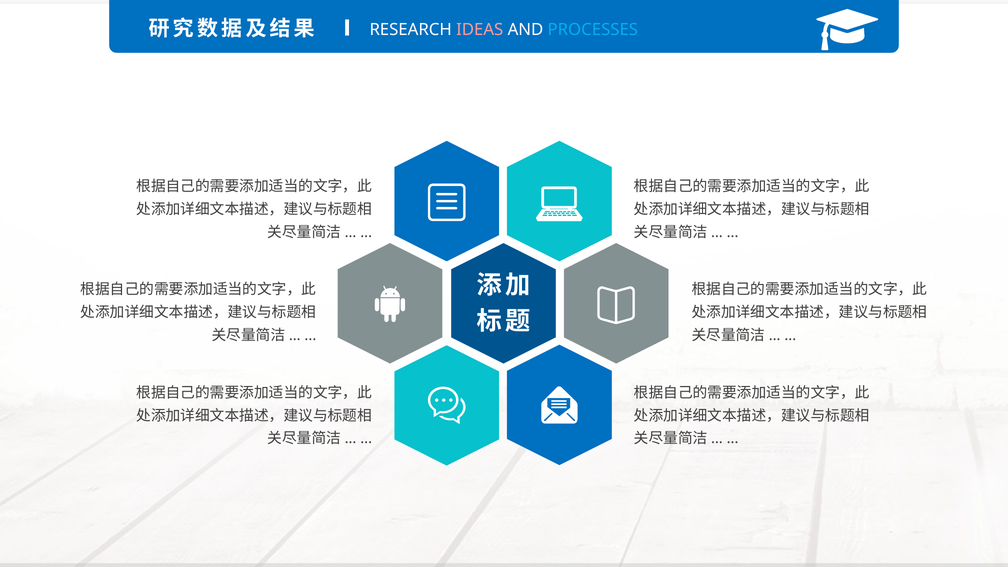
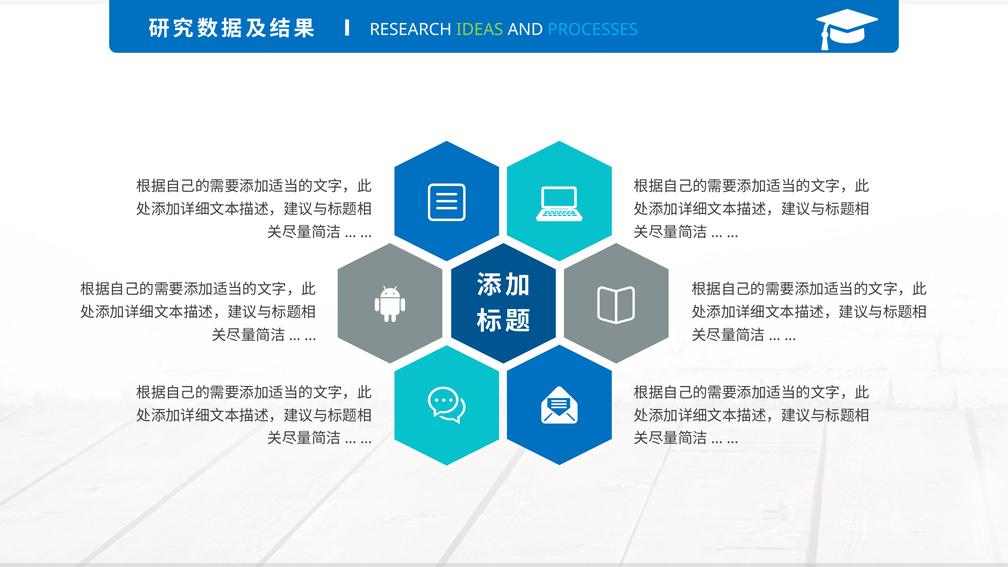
IDEAS colour: pink -> light green (480, 30)
